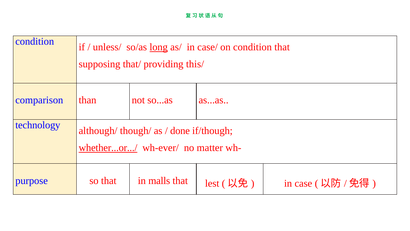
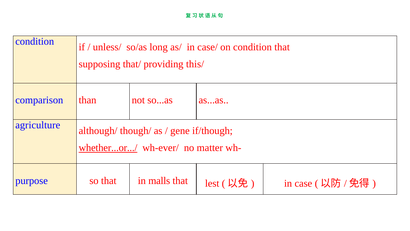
long underline: present -> none (159, 47)
technology: technology -> agriculture (38, 125)
done: done -> gene (180, 131)
